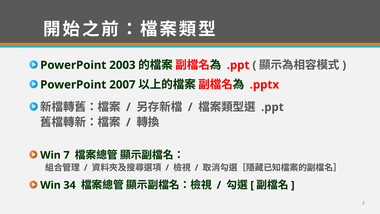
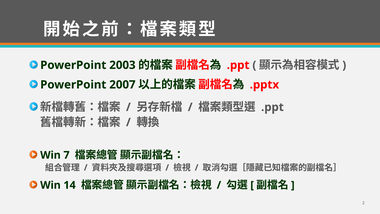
34: 34 -> 14 (70, 185)
